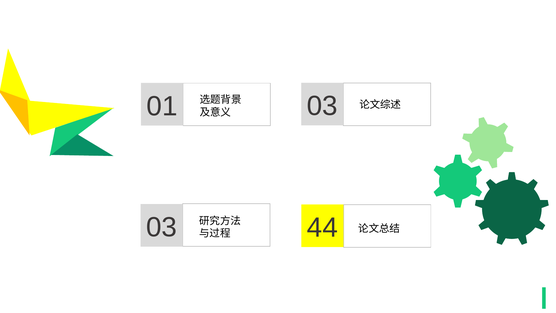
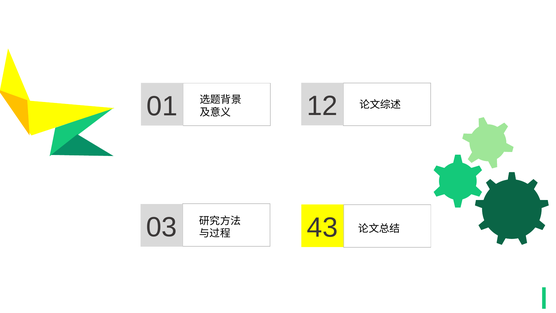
03: 03 -> 12 (322, 106)
44: 44 -> 43 (322, 228)
